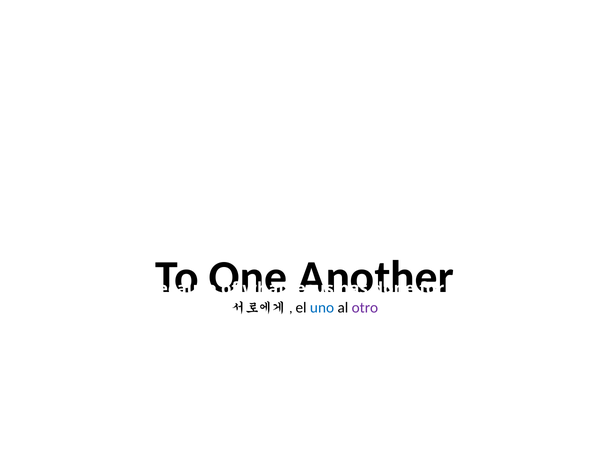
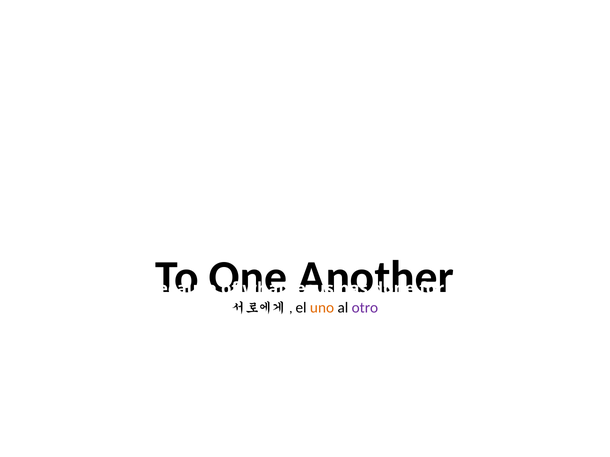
uno colour: blue -> orange (322, 308)
